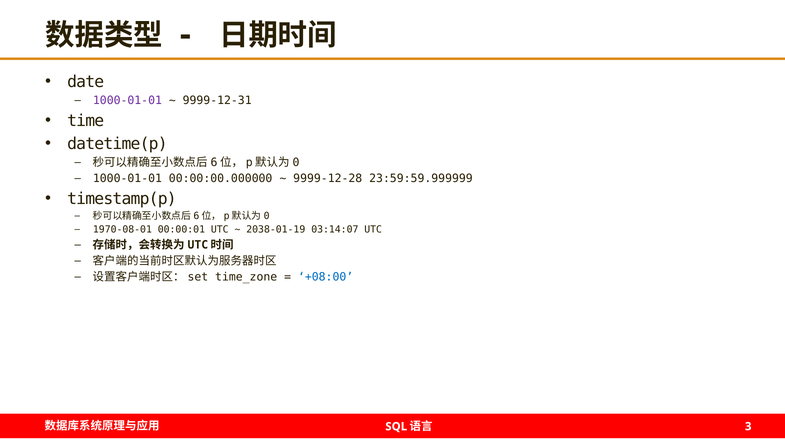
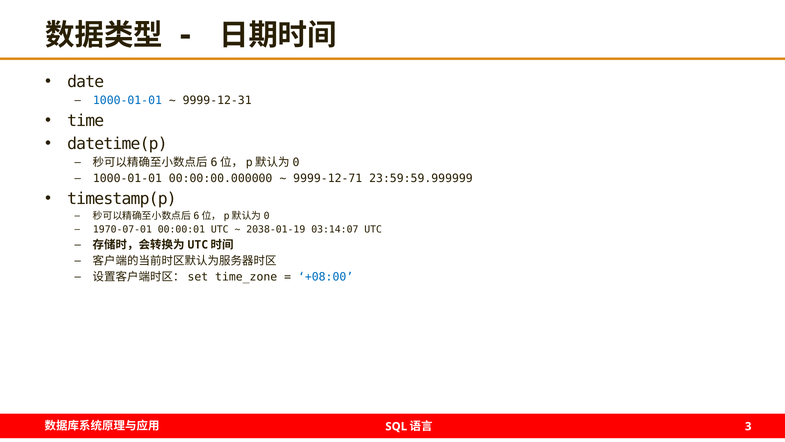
1000-01-01 colour: purple -> blue (127, 100)
9999-12-28: 9999-12-28 -> 9999-12-71 (328, 178)
1970-08-01: 1970-08-01 -> 1970-07-01 (122, 229)
